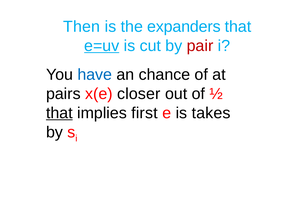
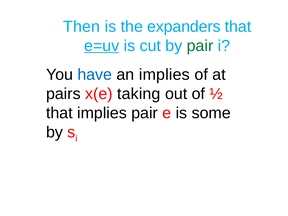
pair colour: red -> green (200, 46)
an chance: chance -> implies (164, 75)
closer: closer -> taking (139, 94)
that underline: present -> none (59, 113)
implies first: first -> pair (145, 113)
takes: takes -> some (211, 113)
